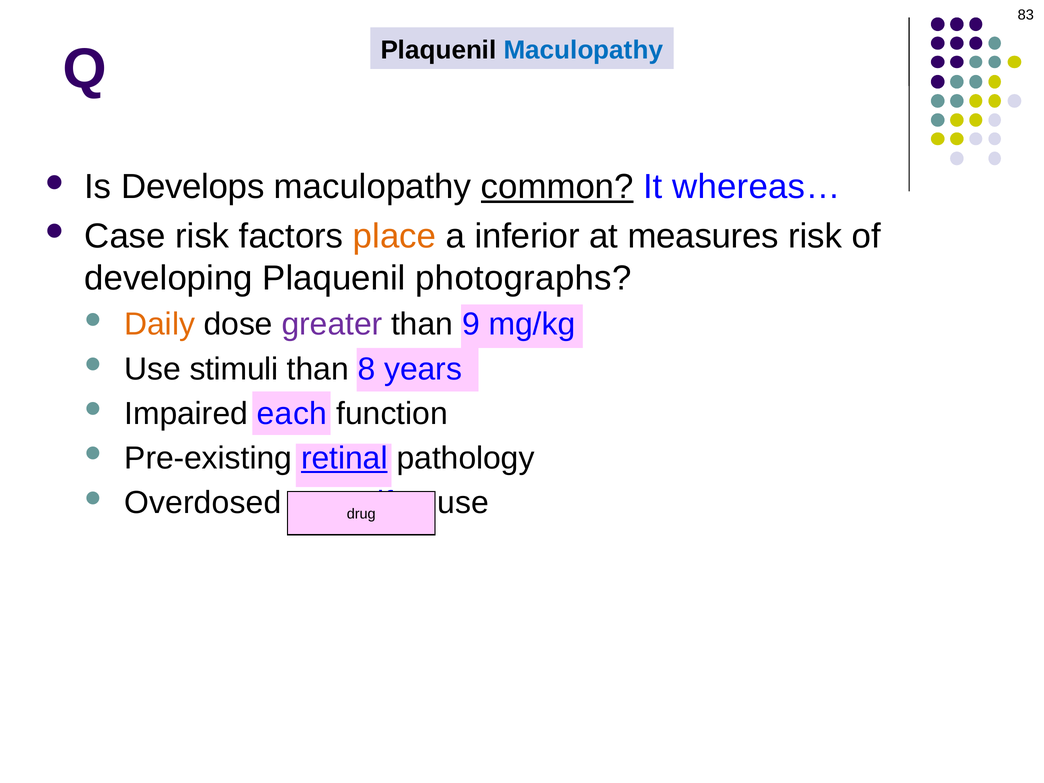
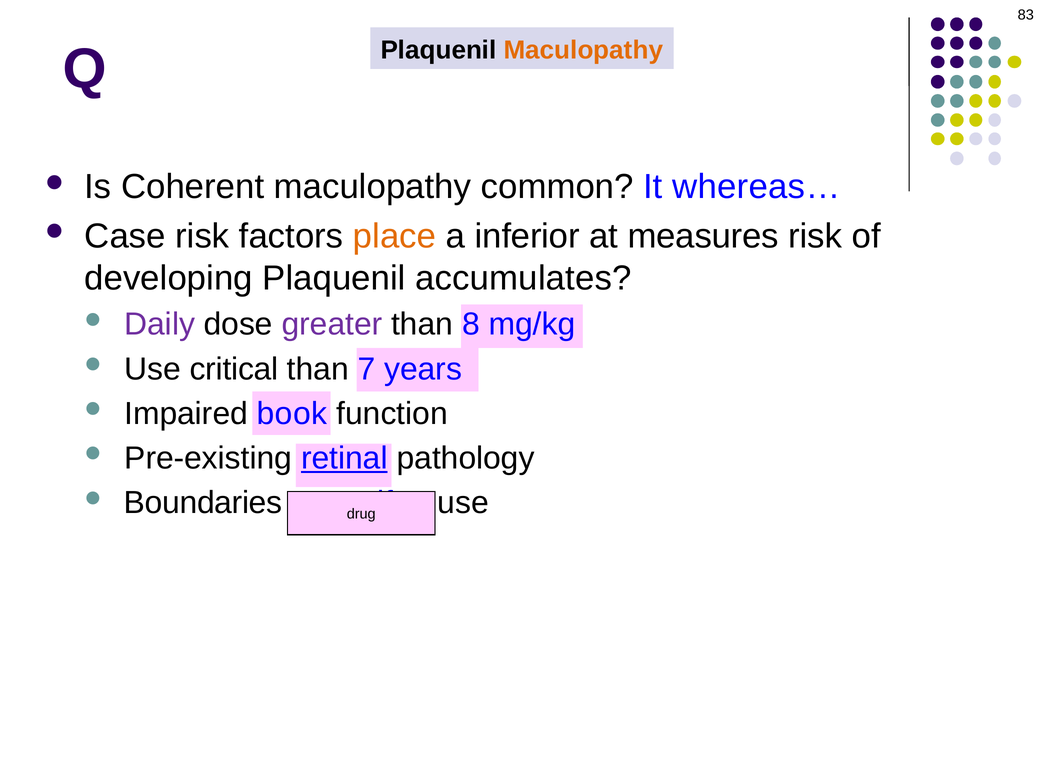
Maculopathy colour: blue -> orange (583, 50)
Develops: Develops -> Coherent (193, 187)
common underline: present -> none (557, 187)
photographs: photographs -> accumulates (523, 278)
Daily colour: orange -> purple (160, 324)
9: 9 -> 8 (471, 324)
stimuli: stimuli -> critical (234, 369)
8: 8 -> 7 (366, 369)
each: each -> book (292, 414)
Overdosed: Overdosed -> Boundaries (203, 503)
